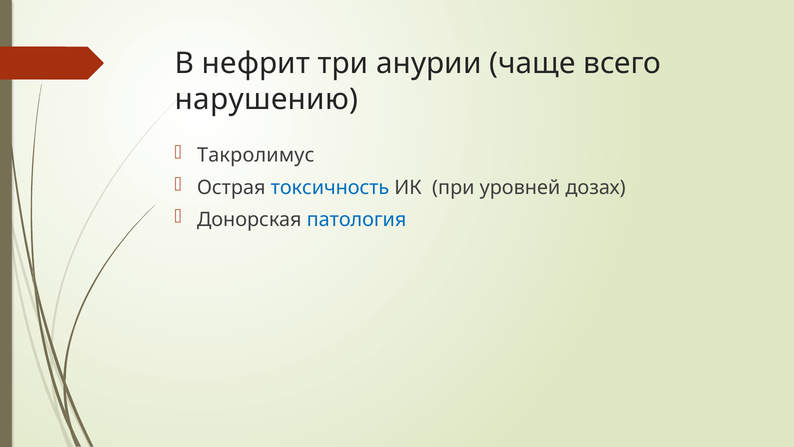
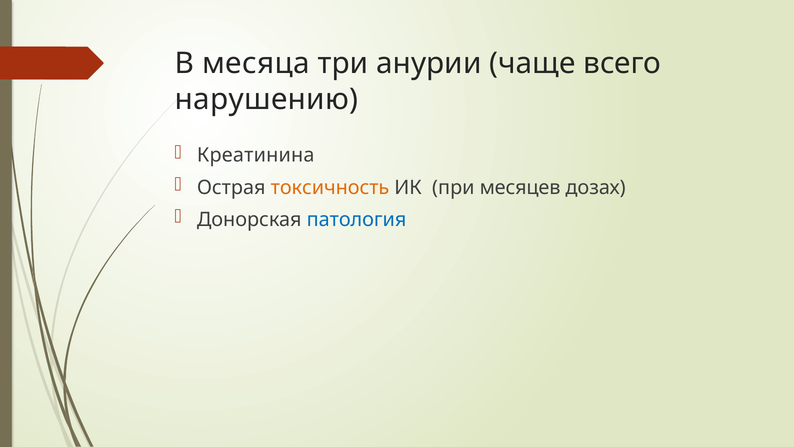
нефрит: нефрит -> месяца (256, 64)
Такролимус: Такролимус -> Креатинина (256, 155)
токсичность colour: blue -> orange (330, 187)
уровней: уровней -> месяцев (520, 187)
